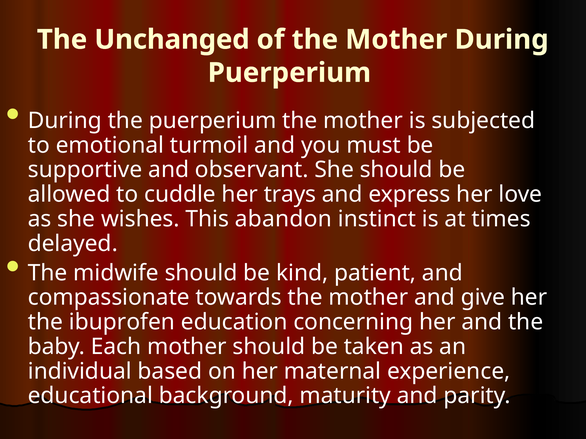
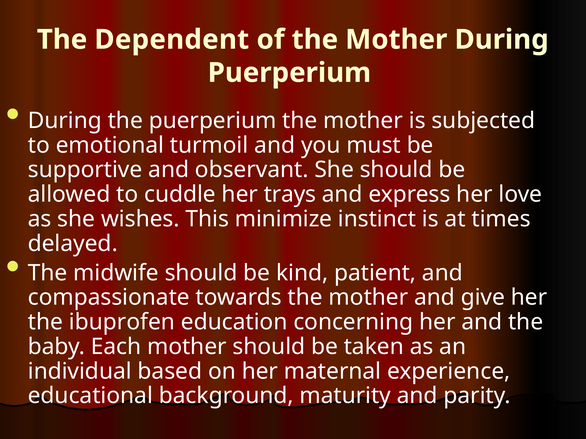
Unchanged: Unchanged -> Dependent (172, 40)
abandon: abandon -> minimize (284, 219)
